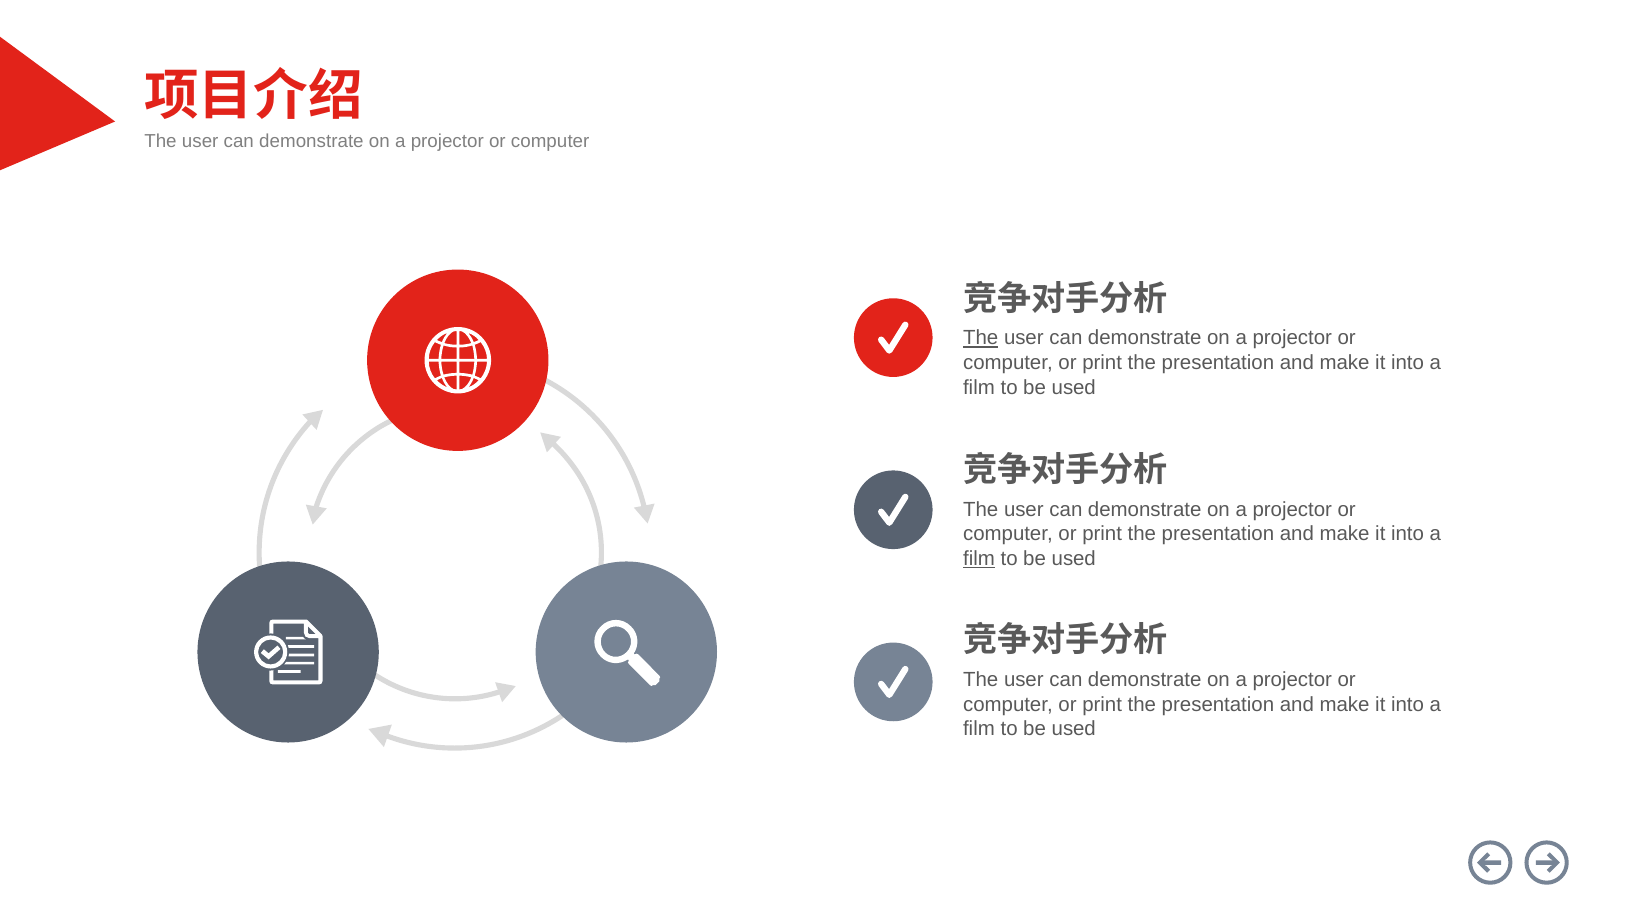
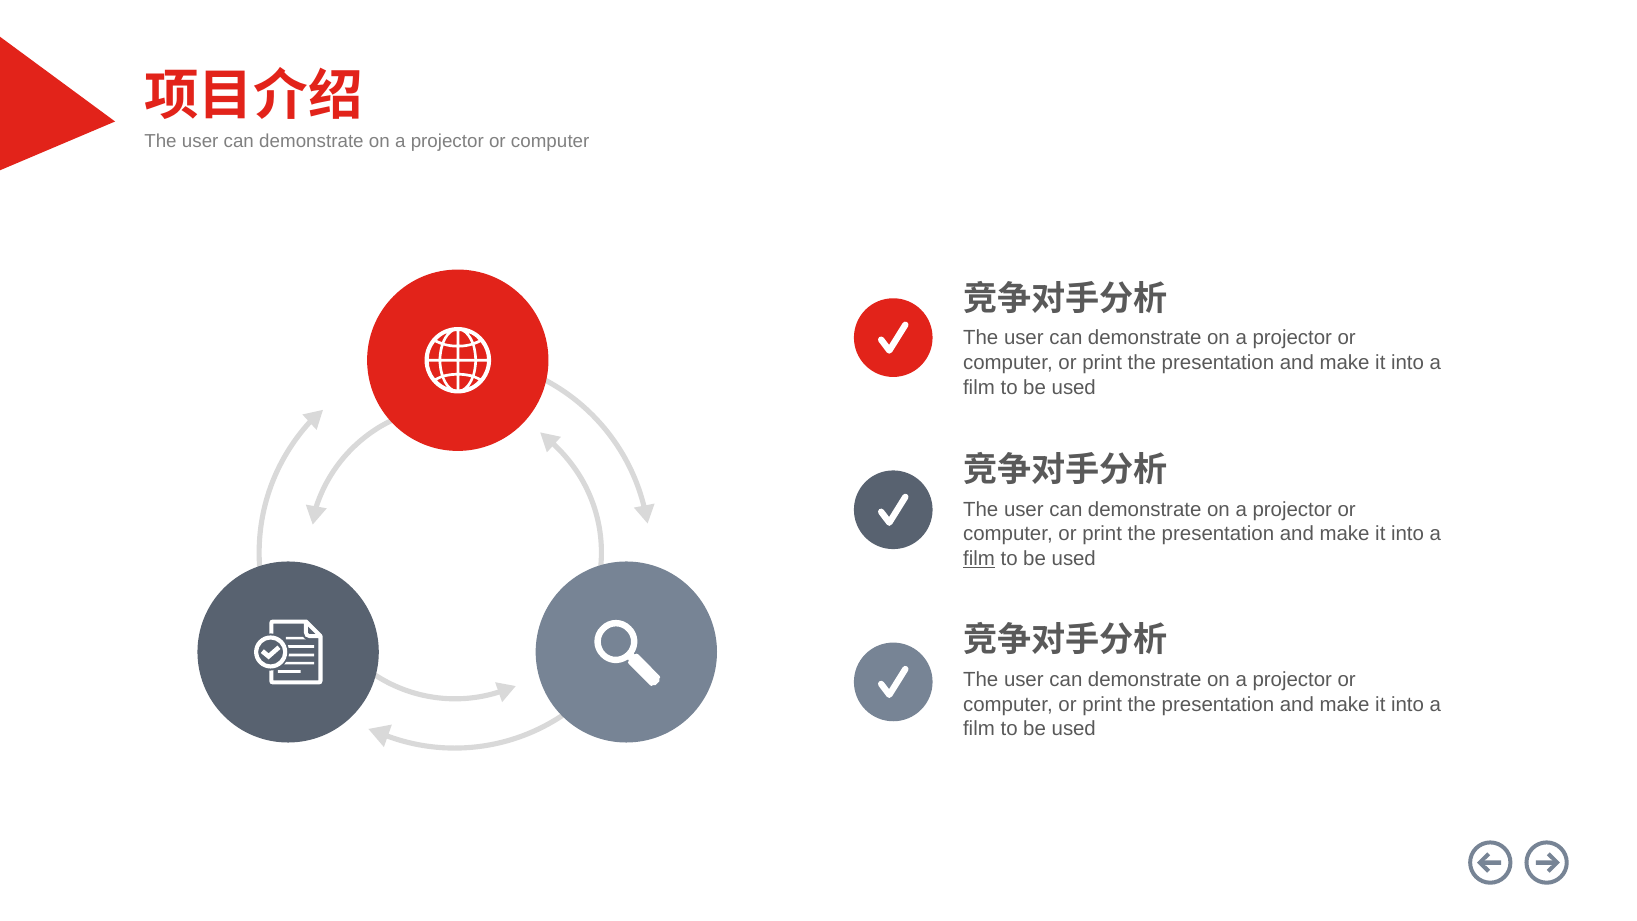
The underline: present -> none (981, 338)
